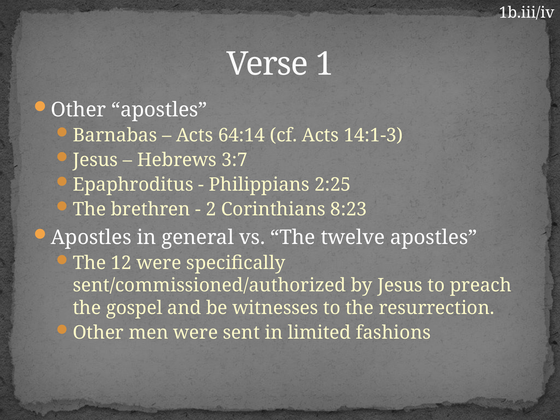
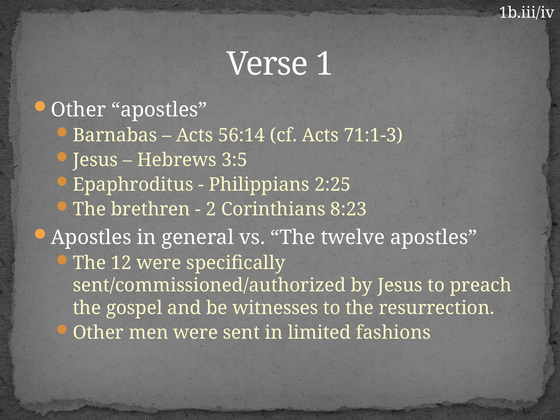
64:14: 64:14 -> 56:14 (242, 135)
14:1-3: 14:1-3 -> 71:1-3 (373, 135)
3:7: 3:7 -> 3:5 (235, 160)
